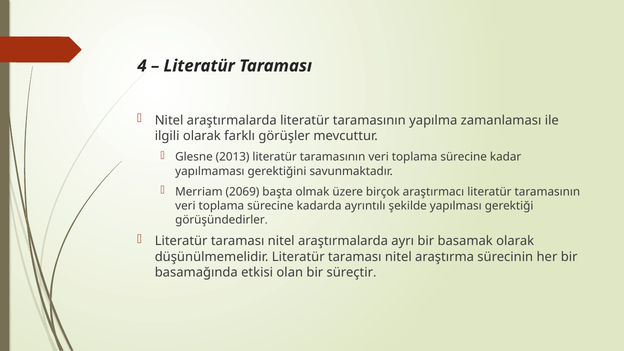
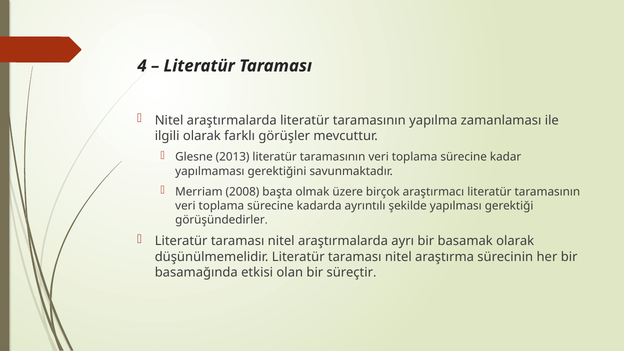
2069: 2069 -> 2008 (242, 192)
